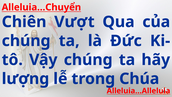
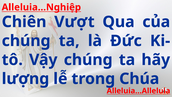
Alleluia…Chuyển: Alleluia…Chuyển -> Alleluia…Nghiệp (41, 7)
